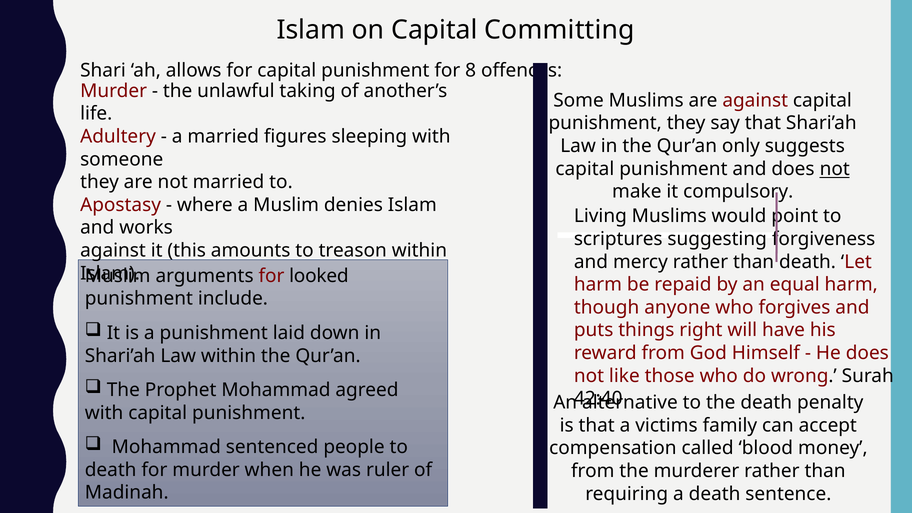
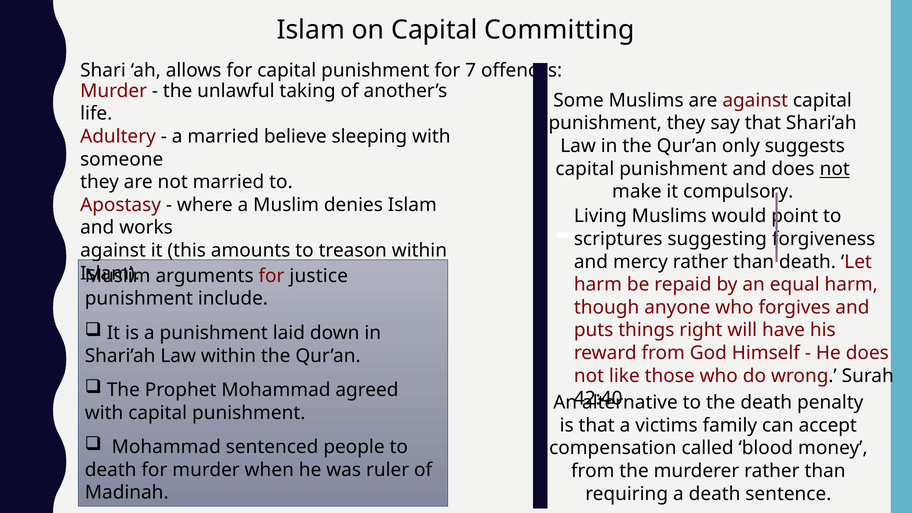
8: 8 -> 7 (471, 71)
figures: figures -> believe (295, 136)
looked: looked -> justice (319, 276)
